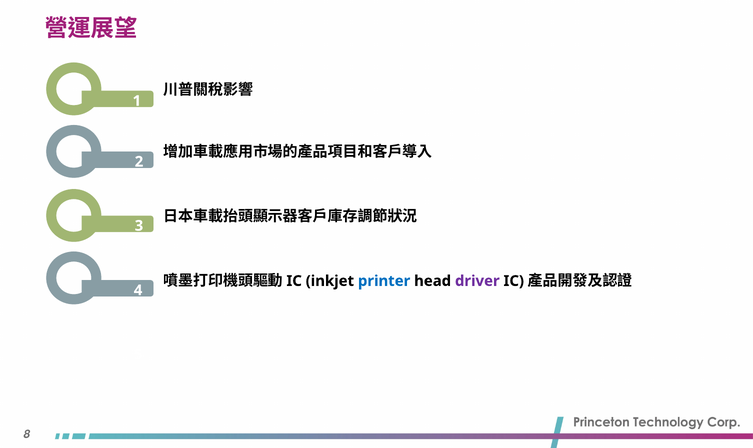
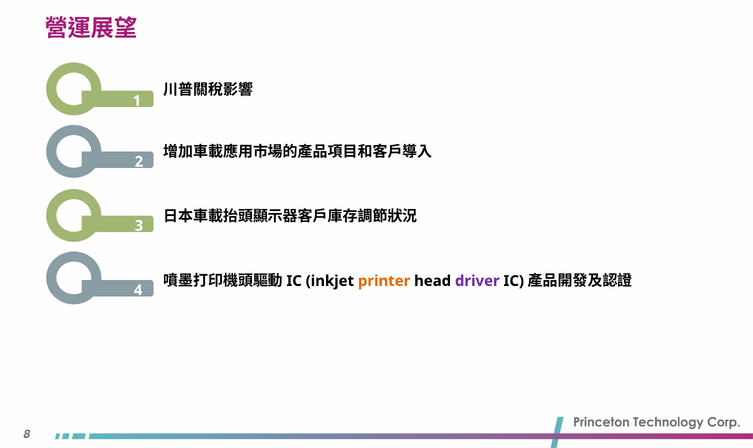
printer colour: blue -> orange (384, 281)
